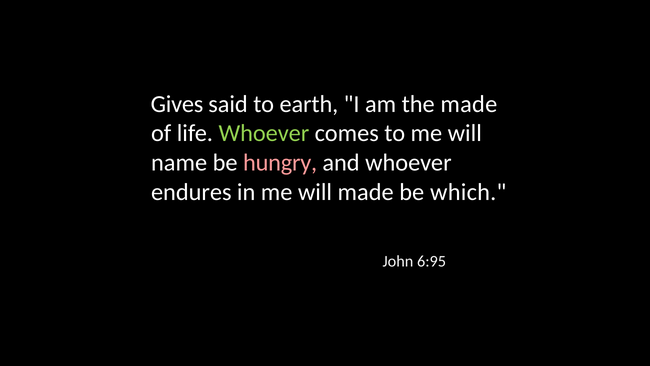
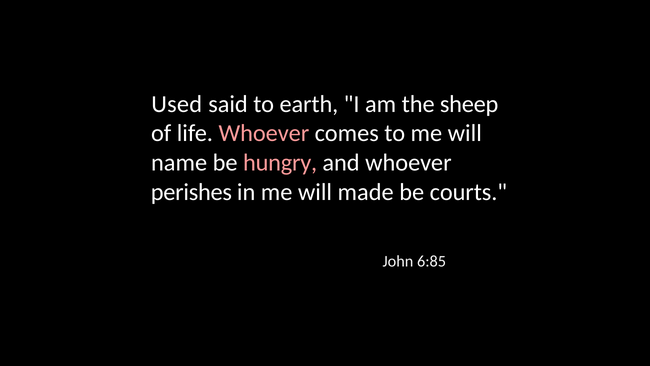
Gives: Gives -> Used (177, 104)
the made: made -> sheep (469, 104)
Whoever colour: light green -> pink (264, 133)
endures: endures -> perishes (191, 192)
which: which -> courts (468, 192)
6:95: 6:95 -> 6:85 (432, 261)
